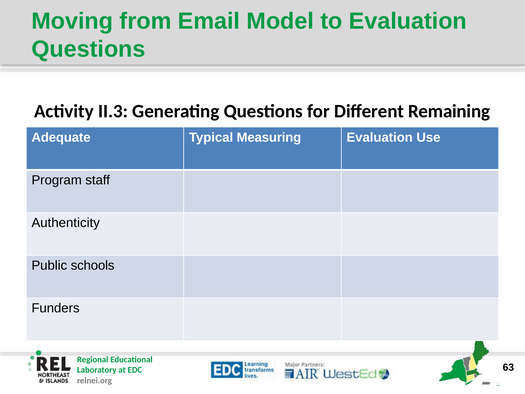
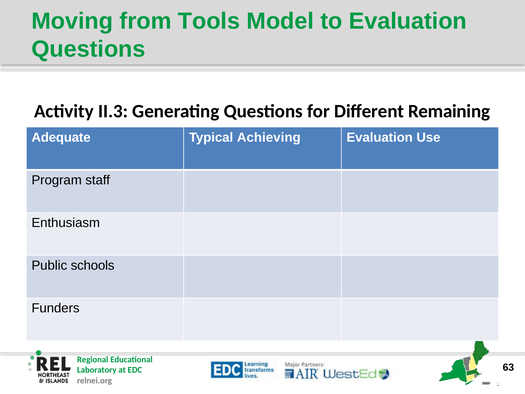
Email: Email -> Tools (209, 21)
Measuring: Measuring -> Achieving (269, 137)
Authenticity: Authenticity -> Enthusiasm (66, 223)
